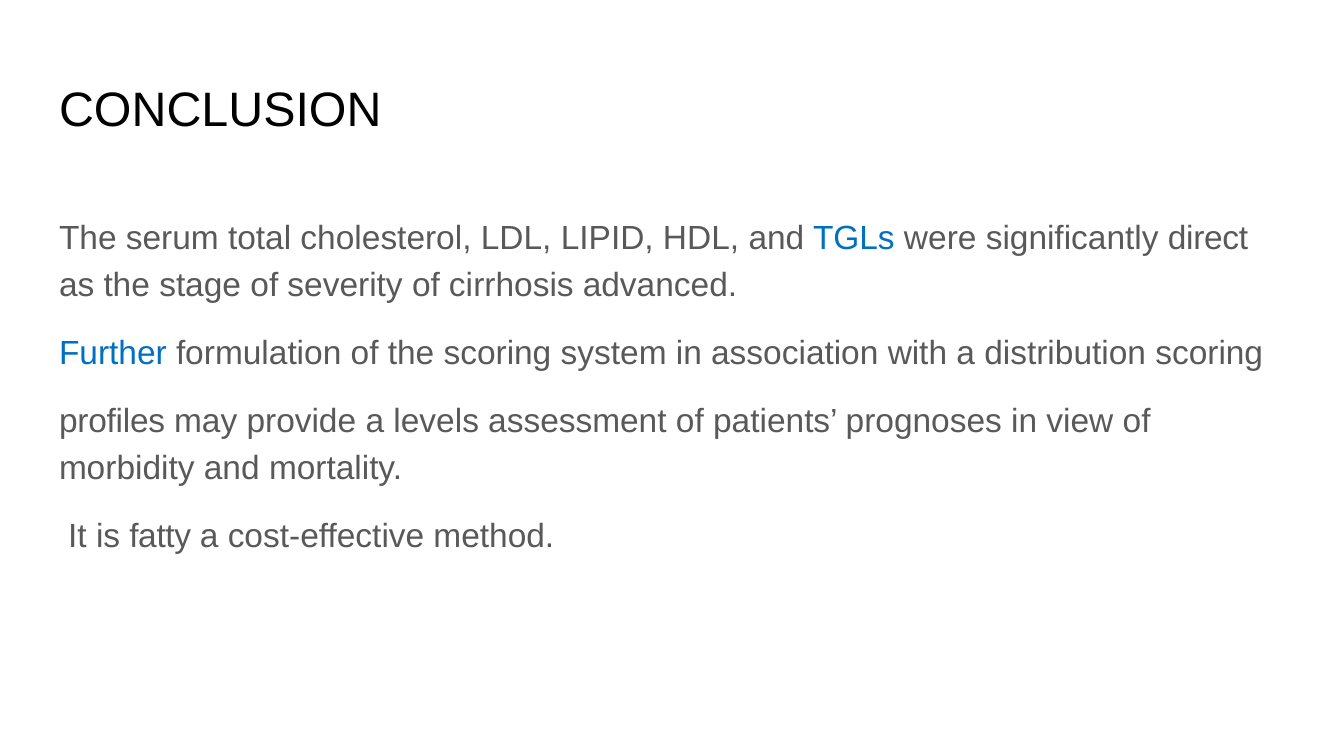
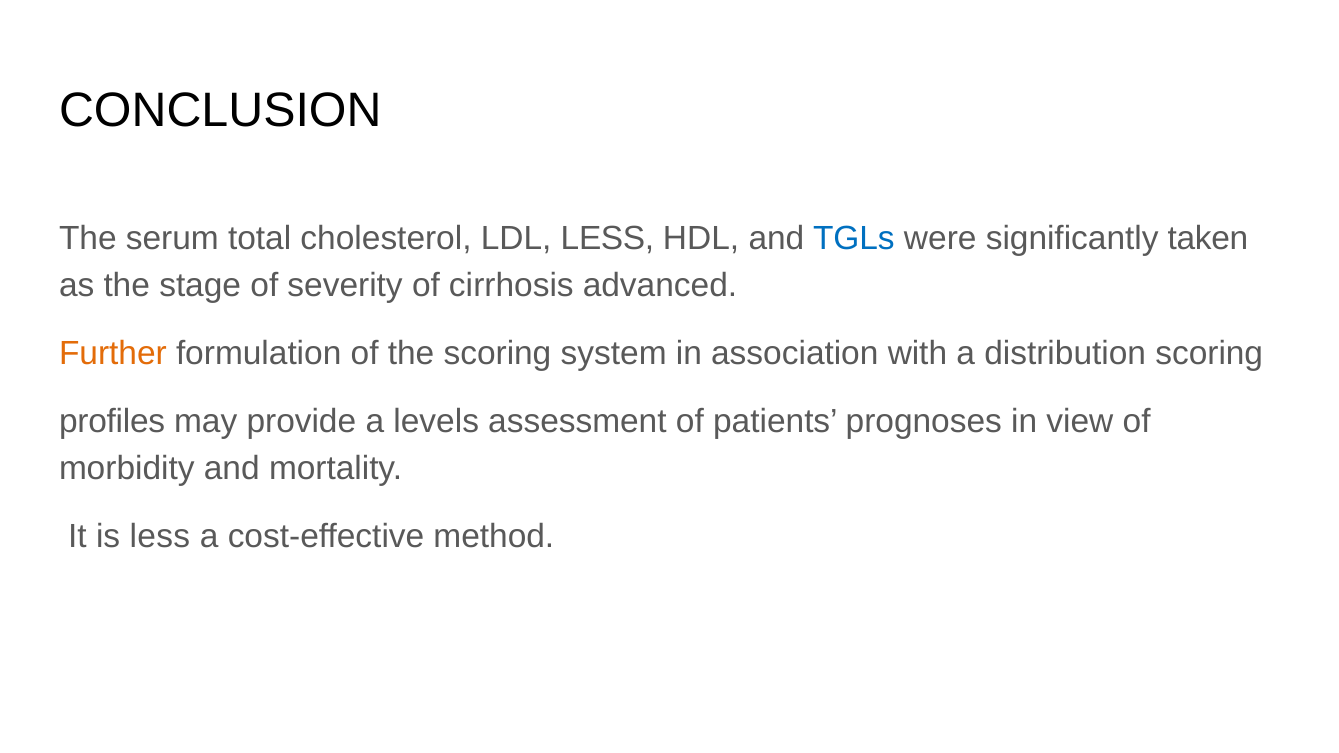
LDL LIPID: LIPID -> LESS (607, 239)
direct: direct -> taken (1208, 239)
Further colour: blue -> orange (113, 354)
is fatty: fatty -> less (160, 537)
